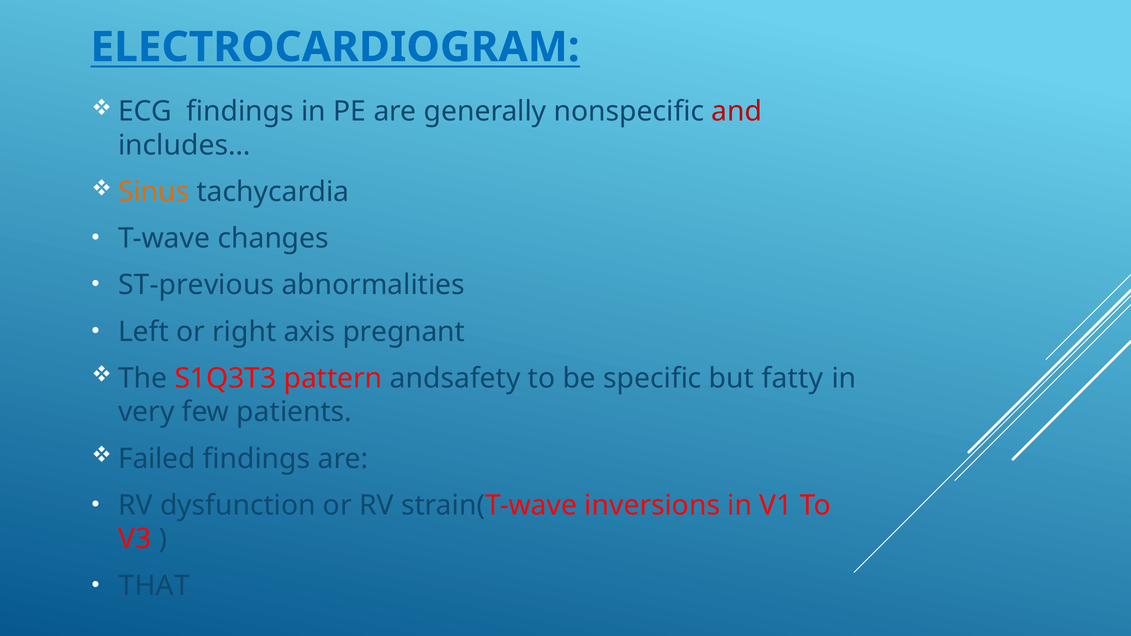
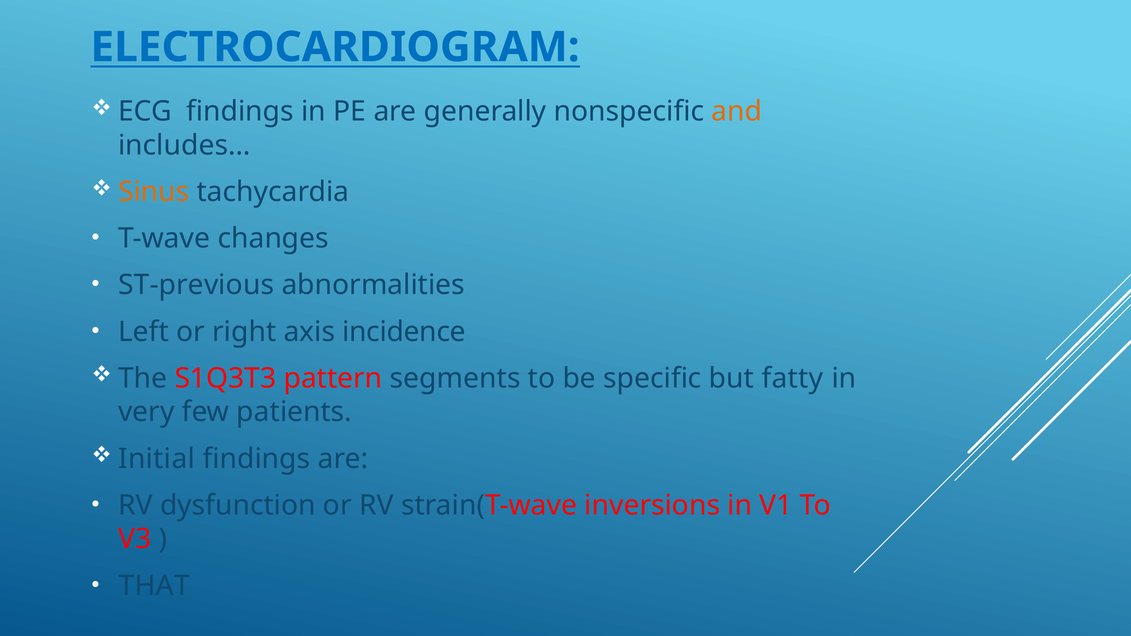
and colour: red -> orange (737, 112)
pregnant: pregnant -> incidence (404, 332)
andsafety: andsafety -> segments (455, 378)
Failed: Failed -> Initial (157, 459)
